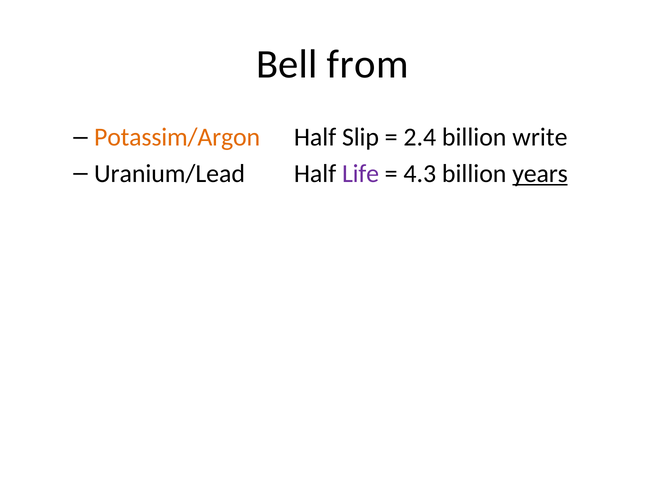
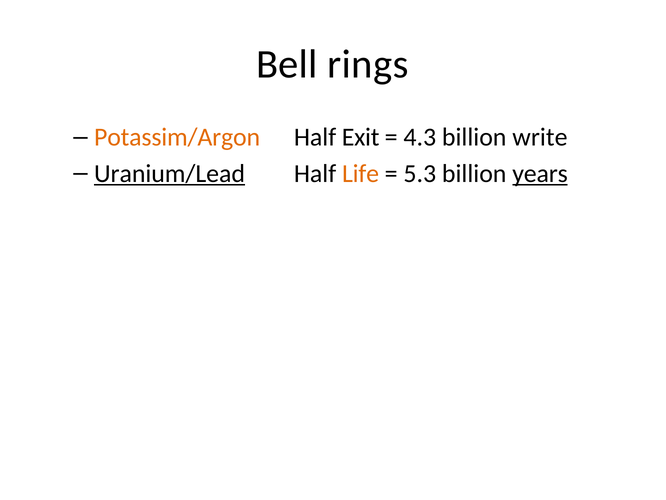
from: from -> rings (368, 64)
Slip: Slip -> Exit (361, 137)
2.4: 2.4 -> 4.3 (420, 137)
Uranium/Lead underline: none -> present (170, 174)
Life colour: purple -> orange (361, 174)
4.3: 4.3 -> 5.3 (420, 174)
